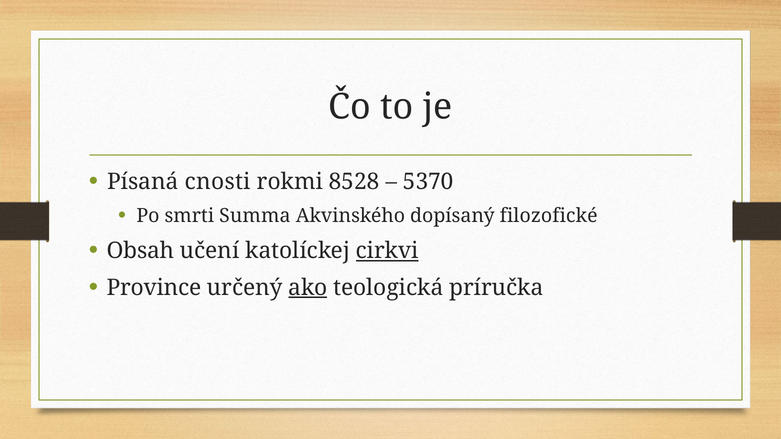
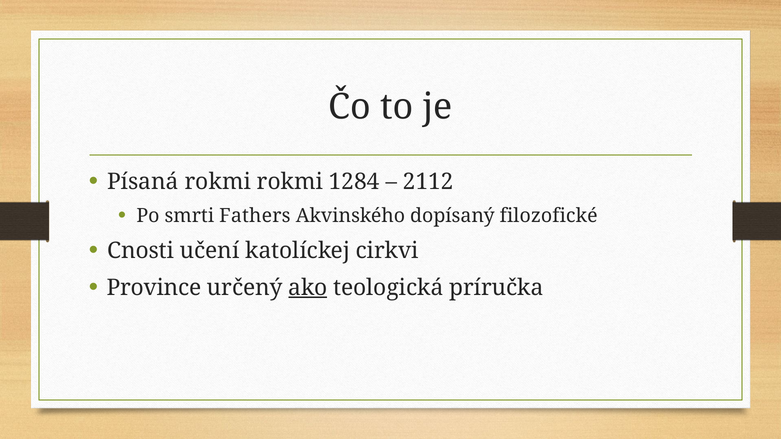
Písaná cnosti: cnosti -> rokmi (218, 182)
8528: 8528 -> 1284 (354, 182)
5370: 5370 -> 2112 (428, 182)
Summa: Summa -> Fathers (255, 216)
Obsah: Obsah -> Cnosti (141, 251)
cirkvi underline: present -> none (387, 251)
